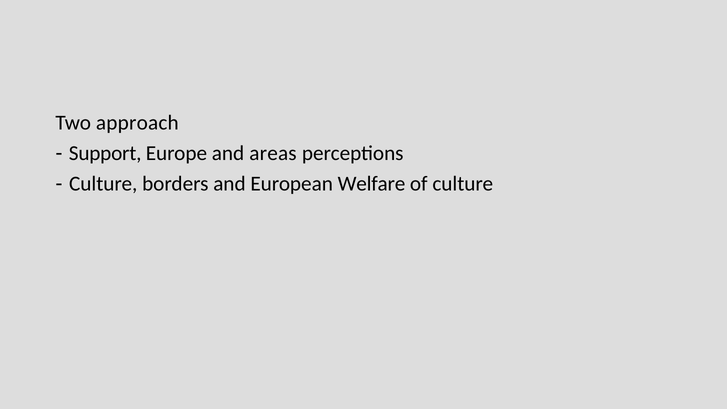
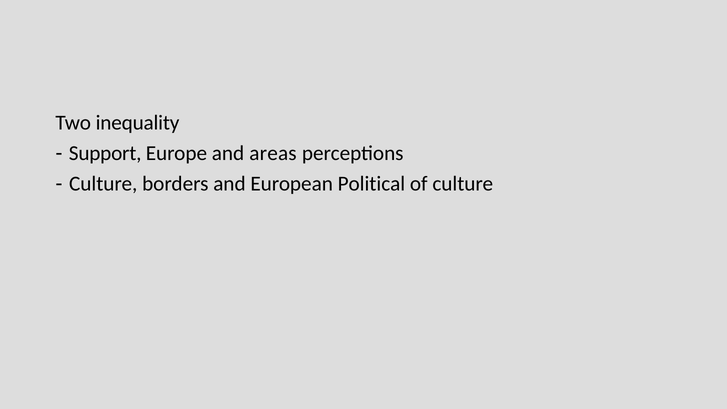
approach: approach -> inequality (138, 123)
Welfare: Welfare -> Political (371, 184)
